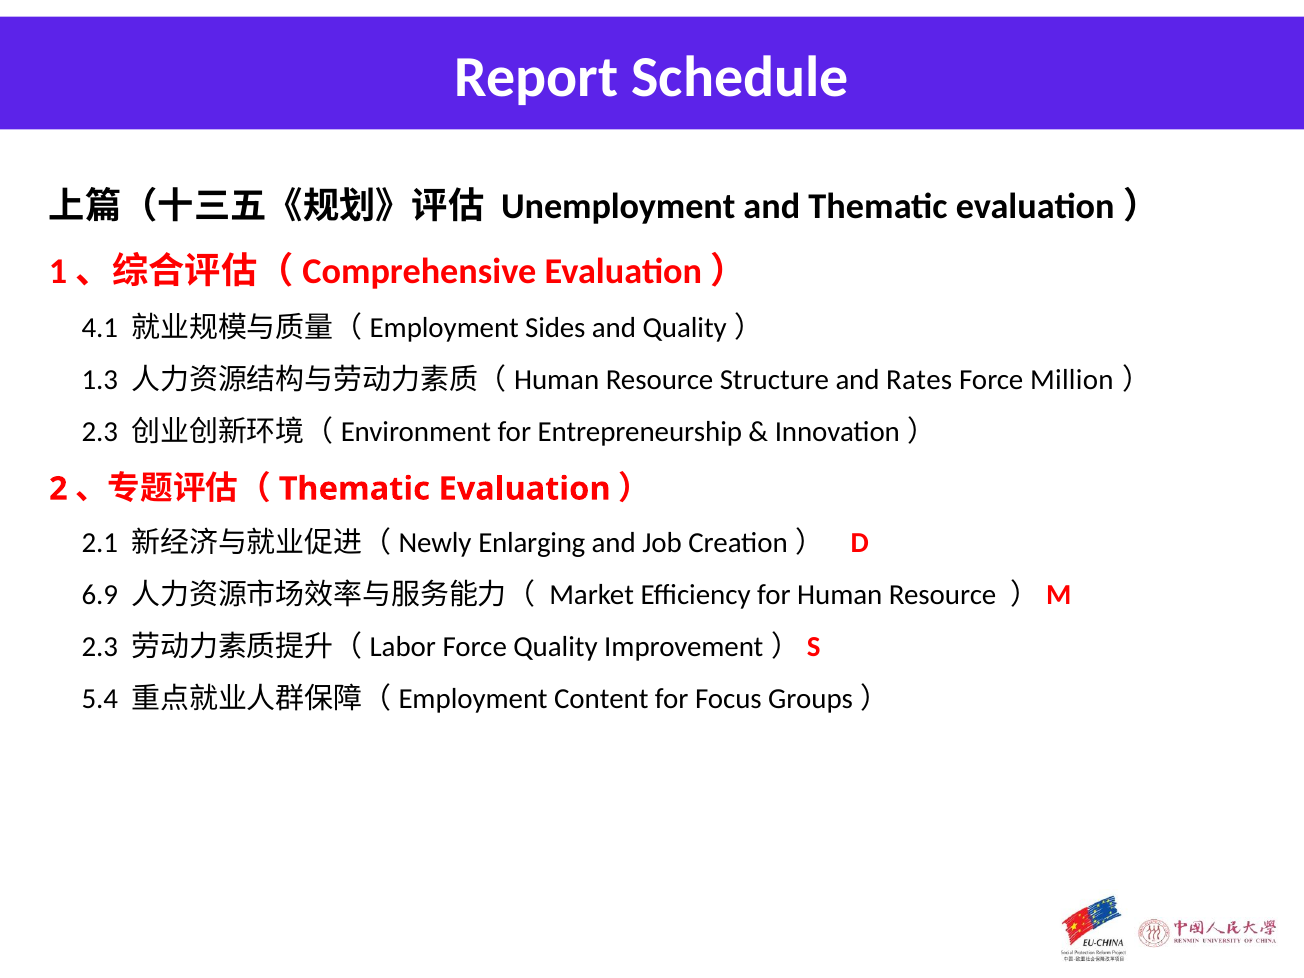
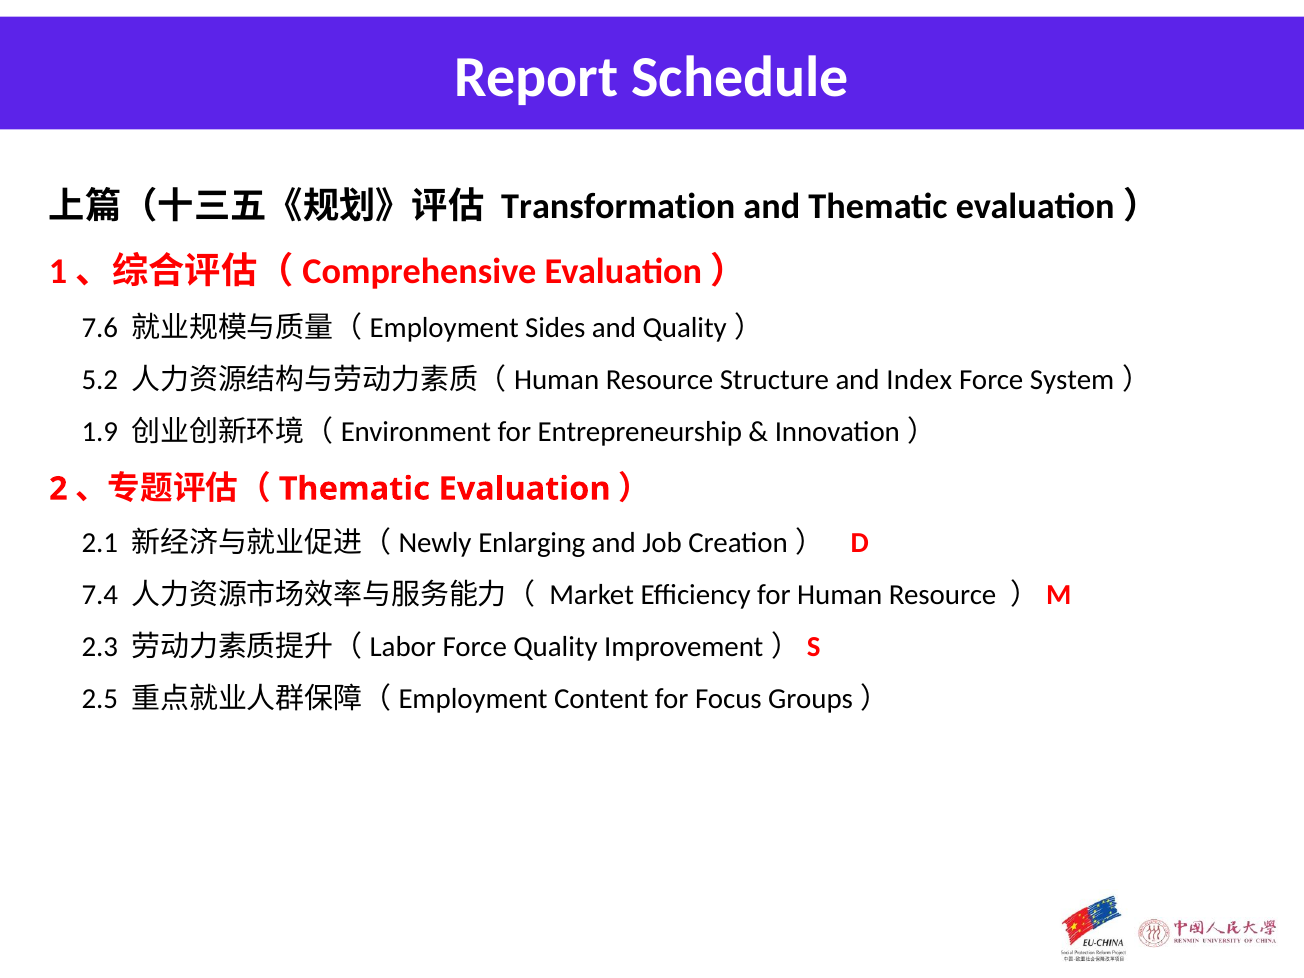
Unemployment: Unemployment -> Transformation (618, 207)
4.1: 4.1 -> 7.6 (100, 328)
1.3: 1.3 -> 5.2 (100, 380)
Rates: Rates -> Index (919, 380)
Million: Million -> System (1072, 380)
2.3: 2.3 -> 1.9 (100, 432)
6.9: 6.9 -> 7.4 (100, 595)
5.4: 5.4 -> 2.5 (100, 699)
